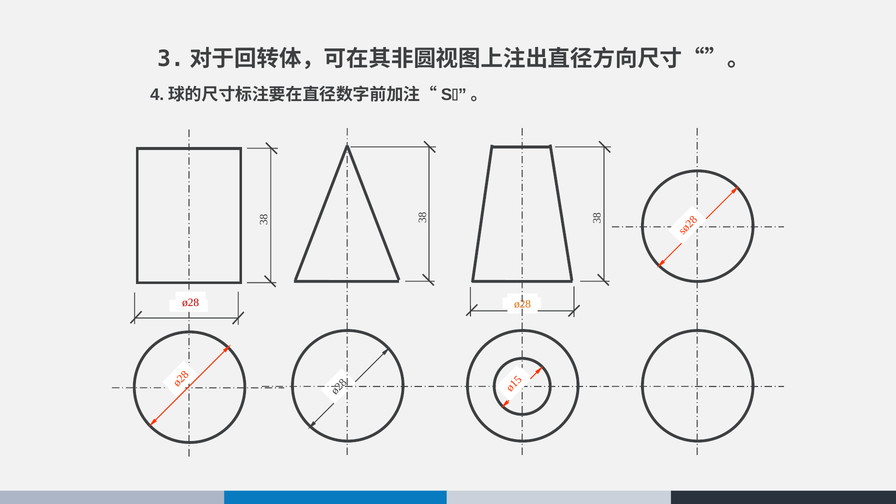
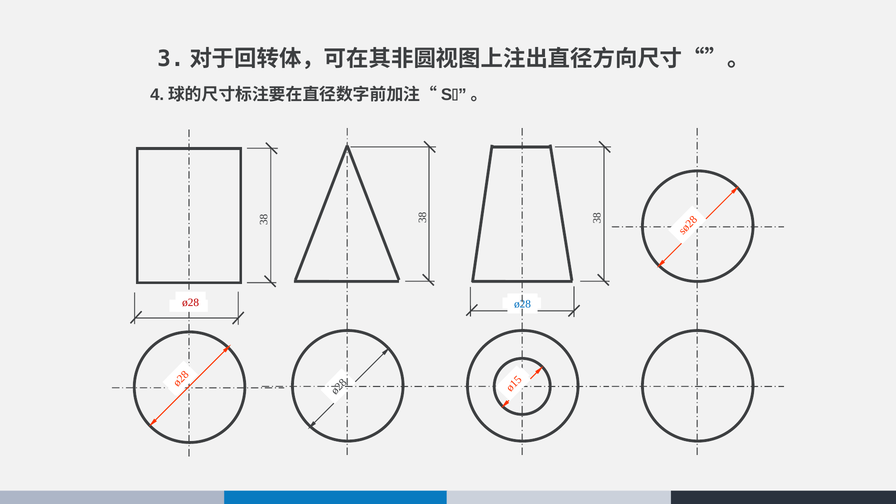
ø28 colour: orange -> blue (523, 304)
